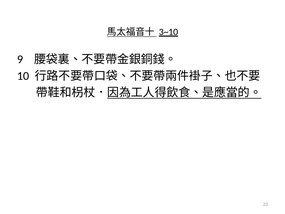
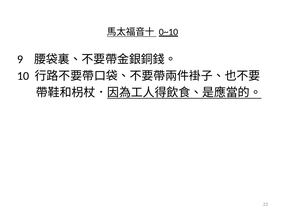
3~10: 3~10 -> 0~10 (168, 32)
